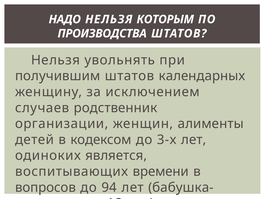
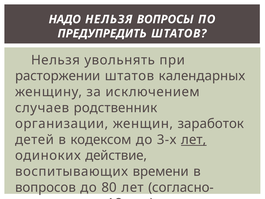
КОТОРЫМ: КОТОРЫМ -> ВОПРОСЫ (165, 19)
ПРОИЗВОДСТВА: ПРОИЗВОДСТВА -> ПРЕДУПРЕДИТЬ (102, 33)
получившим: получившим -> расторжении (58, 76)
алименты: алименты -> заработок (211, 124)
лет underline: none -> present (194, 140)
является: является -> действие (116, 155)
94: 94 -> 80 (109, 187)
бабушка-: бабушка- -> согласно- (181, 187)
